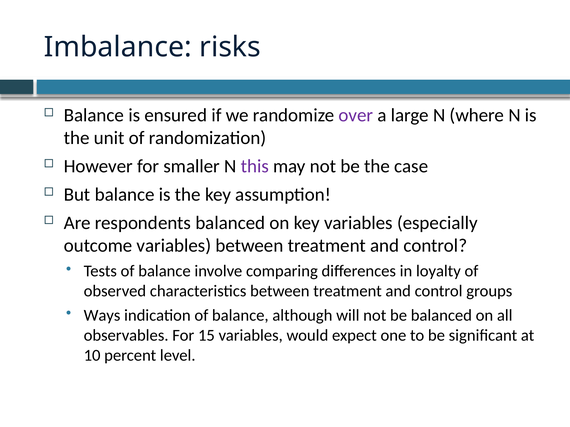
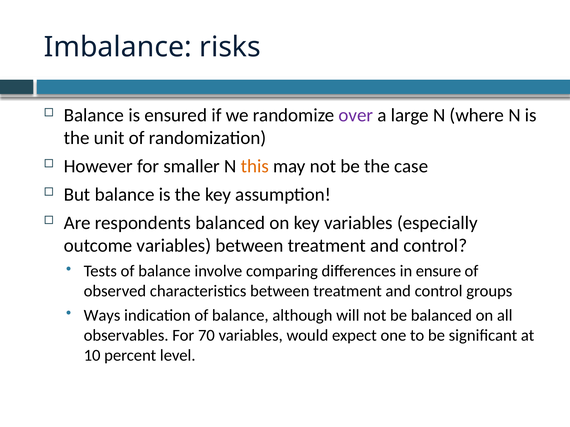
this colour: purple -> orange (255, 166)
loyalty: loyalty -> ensure (438, 271)
15: 15 -> 70 (206, 336)
